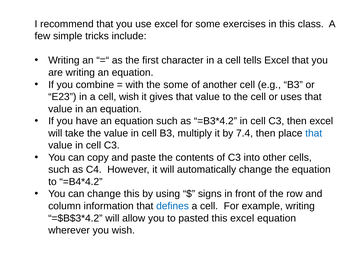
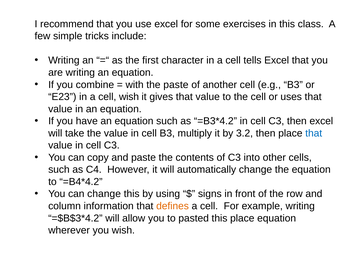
the some: some -> paste (176, 85)
7.4: 7.4 -> 3.2 (245, 133)
defines colour: blue -> orange (173, 206)
this excel: excel -> place (242, 218)
